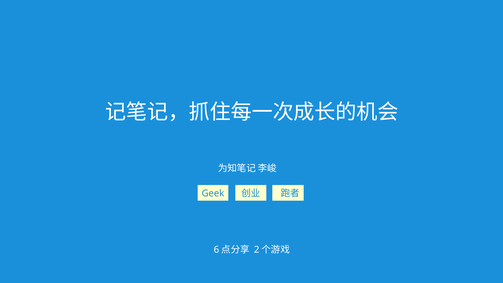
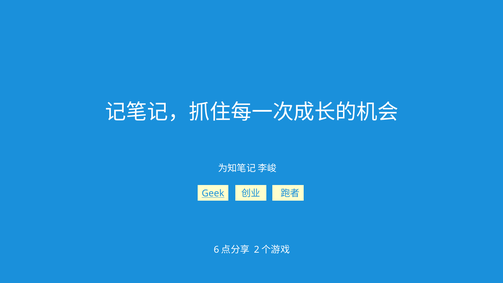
Geek underline: none -> present (213, 193)
